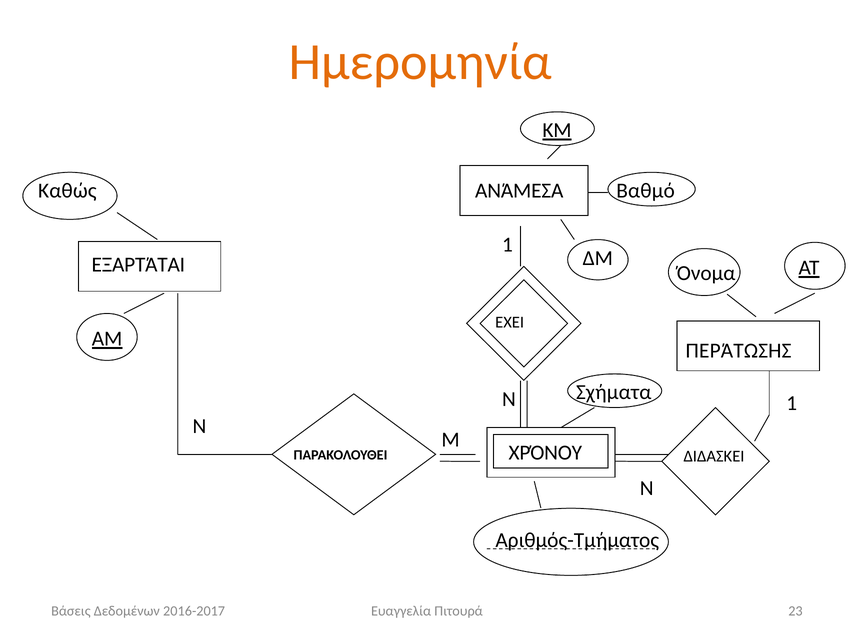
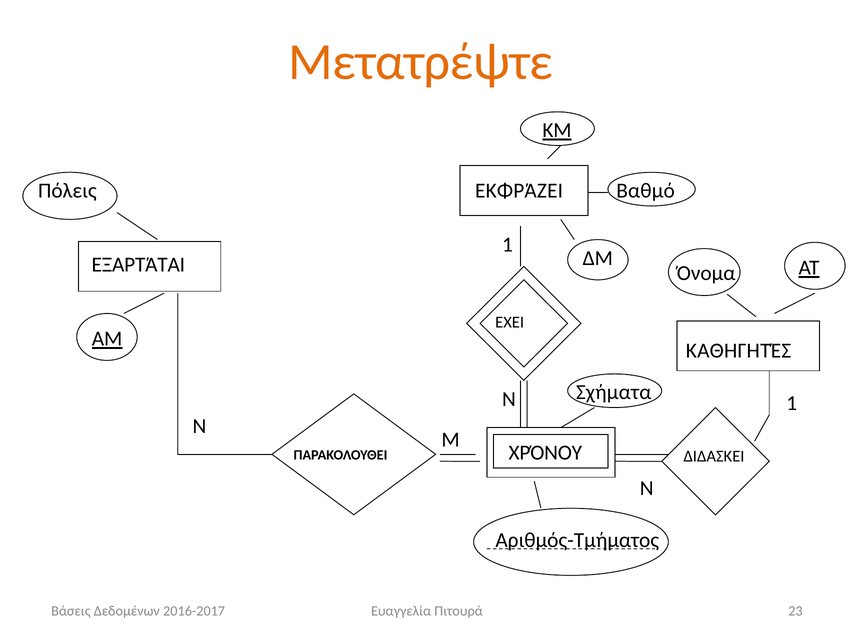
Ημερομηνία: Ημερομηνία -> Μετατρέψτε (421, 62)
Καθώς: Καθώς -> Πόλεις (67, 191)
ΑΝΆΜΕΣΑ: ΑΝΆΜΕΣΑ -> ΕΚΦΡΆΖΕΙ (519, 191)
ΠΕΡΆΤΩΣΗΣ: ΠΕΡΆΤΩΣΗΣ -> ΚΑΘΗΓΗΤΈΣ (739, 351)
